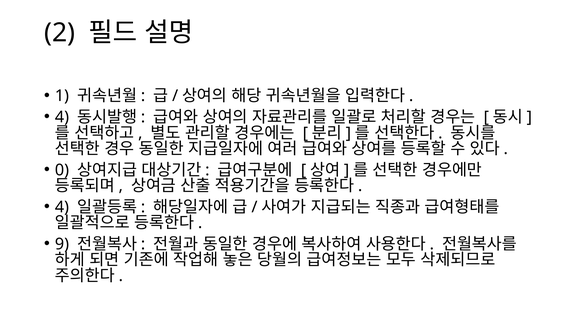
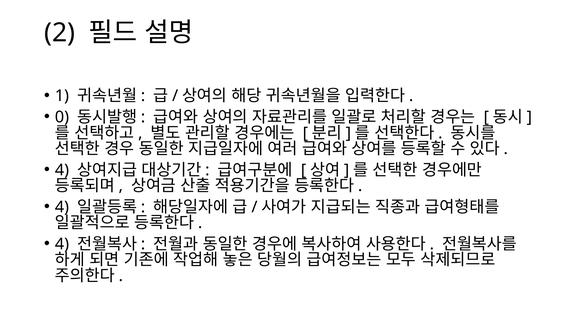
4: 4 -> 0 (62, 117)
0: 0 -> 4 (62, 170)
9: 9 -> 4 (62, 244)
